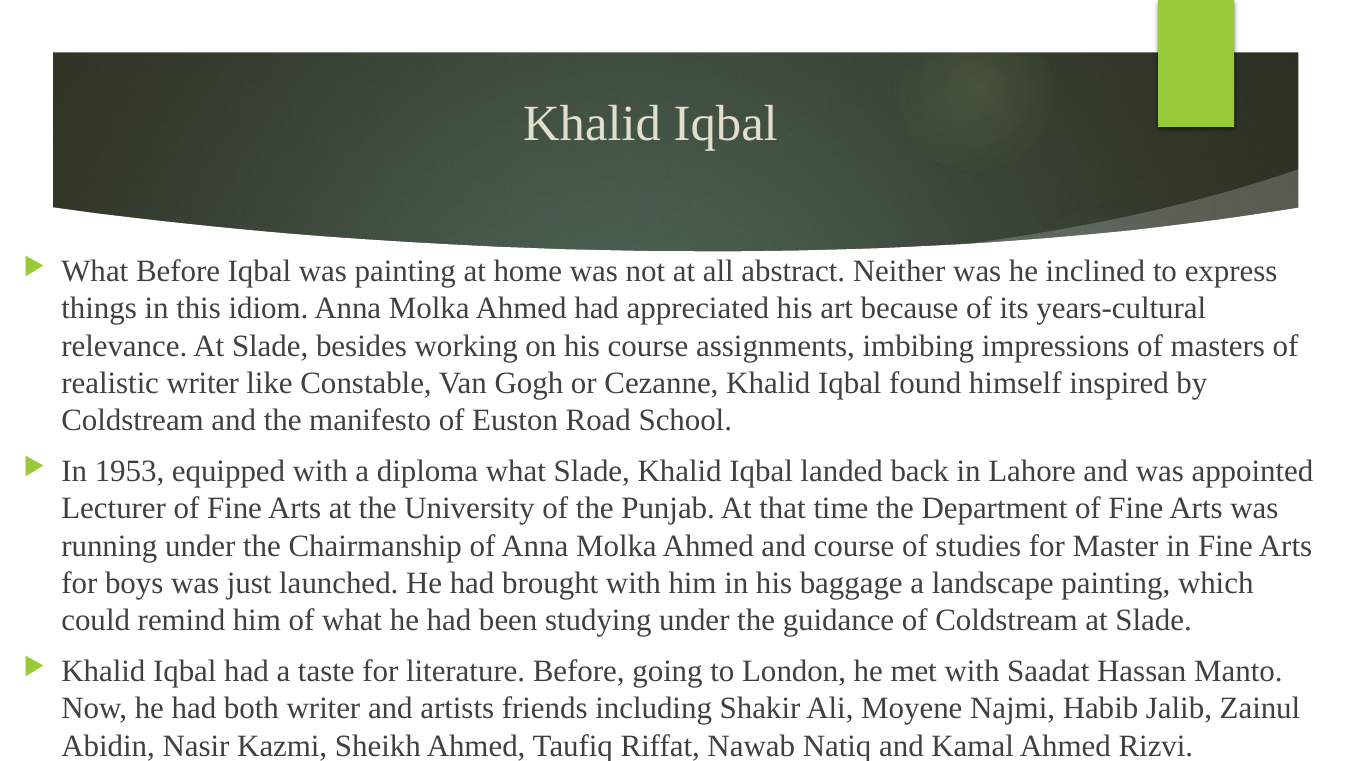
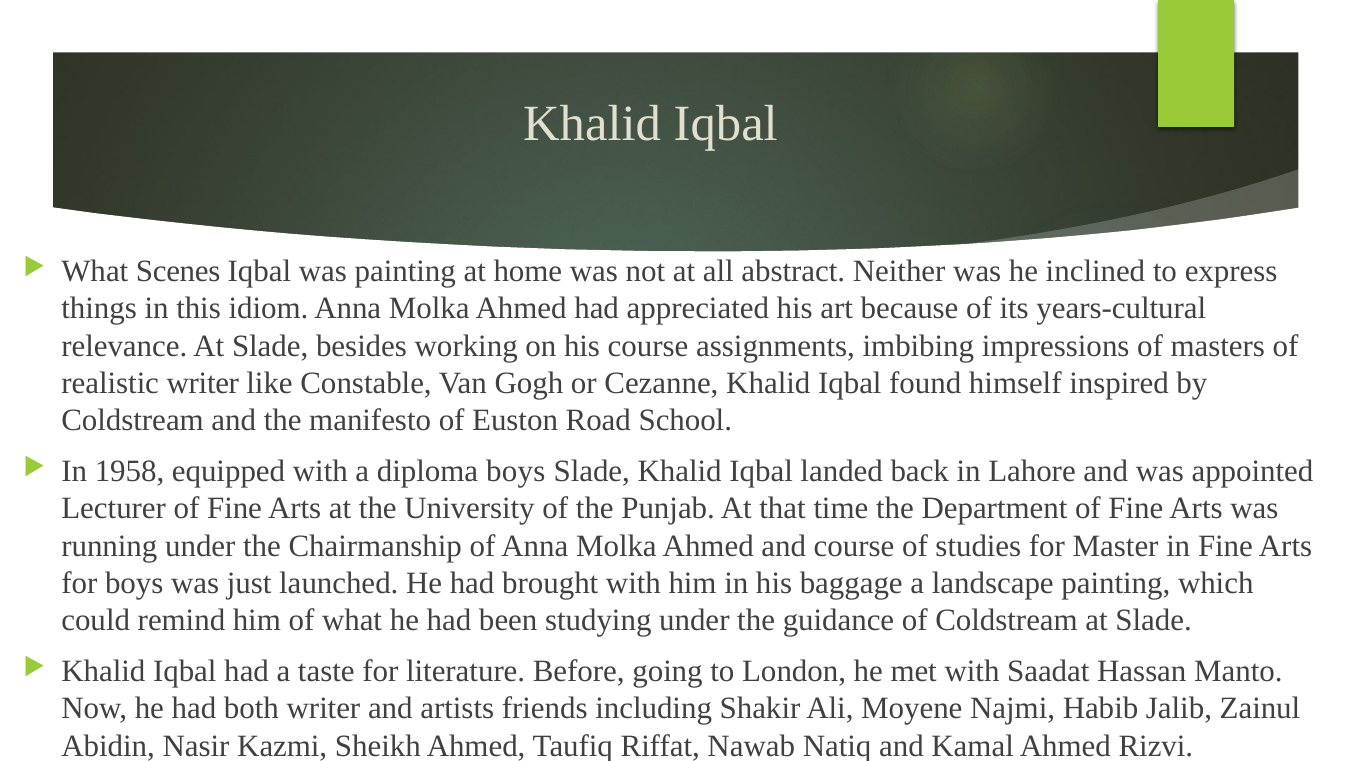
What Before: Before -> Scenes (178, 271)
1953: 1953 -> 1958 (130, 471)
diploma what: what -> boys (516, 471)
